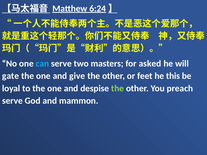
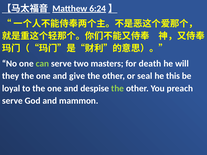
can colour: light blue -> light green (42, 64)
asked: asked -> death (150, 64)
gate: gate -> they (11, 76)
feet: feet -> seal (145, 76)
